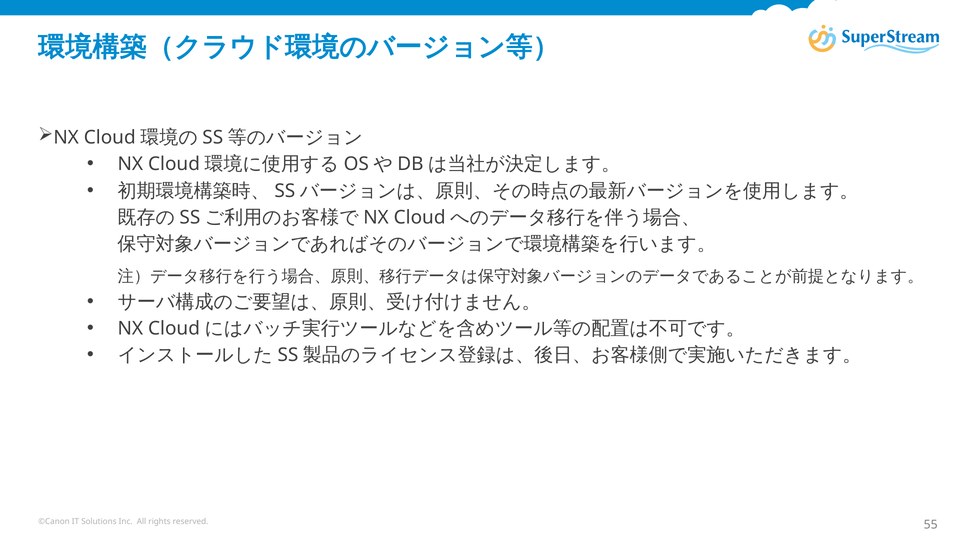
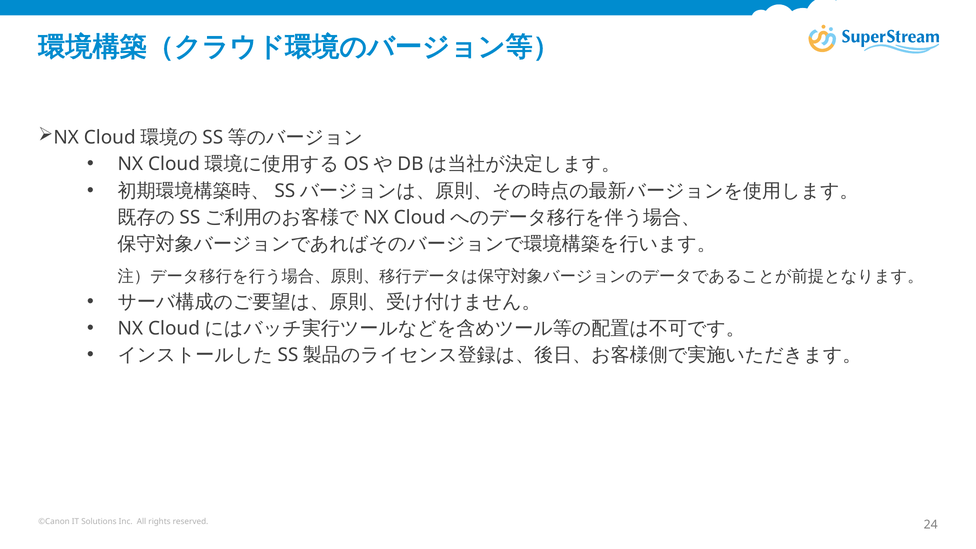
55: 55 -> 24 (931, 525)
